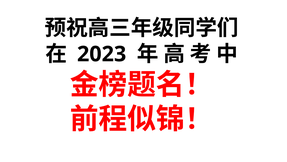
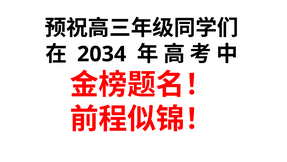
2023: 2023 -> 2034 (102, 54)
